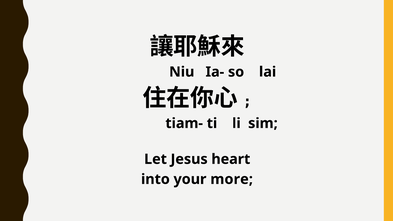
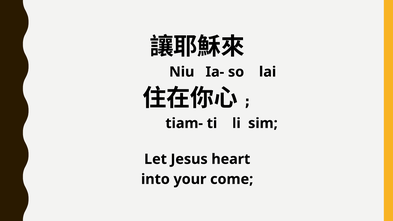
more: more -> come (232, 179)
